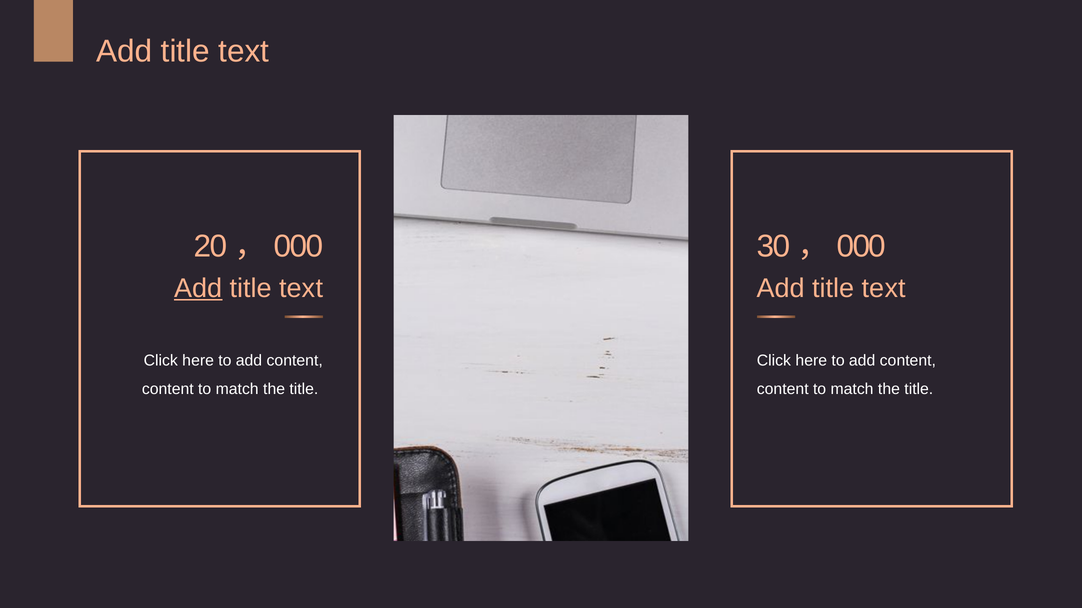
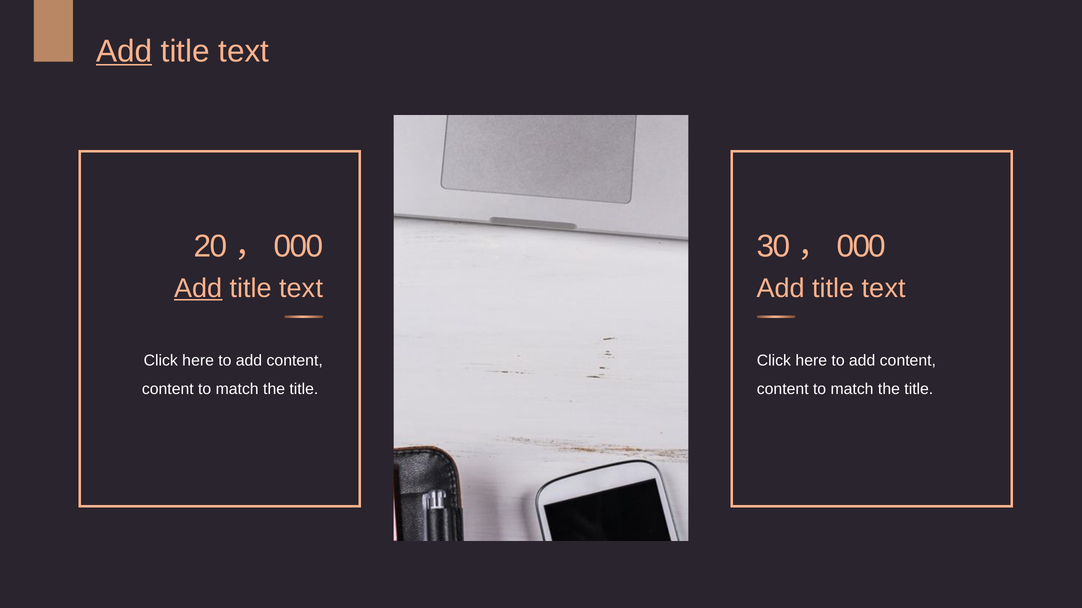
Add underline: none -> present (124, 51)
